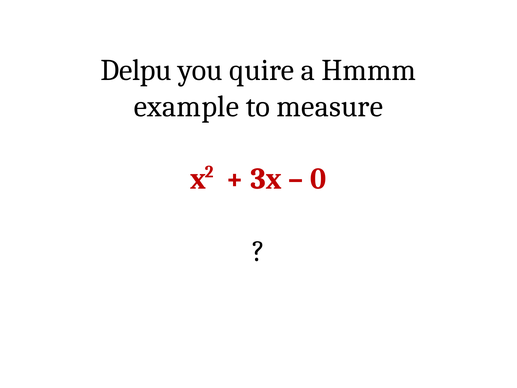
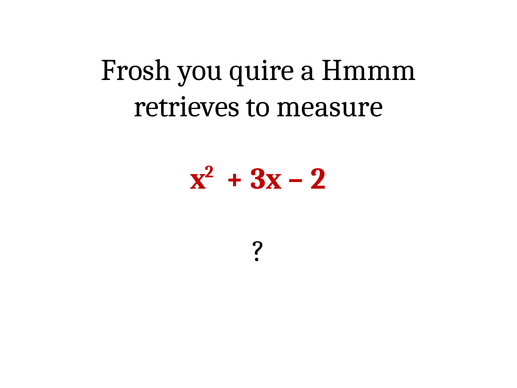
Delpu: Delpu -> Frosh (136, 70)
example: example -> retrieves (187, 106)
0: 0 -> 2 (318, 179)
